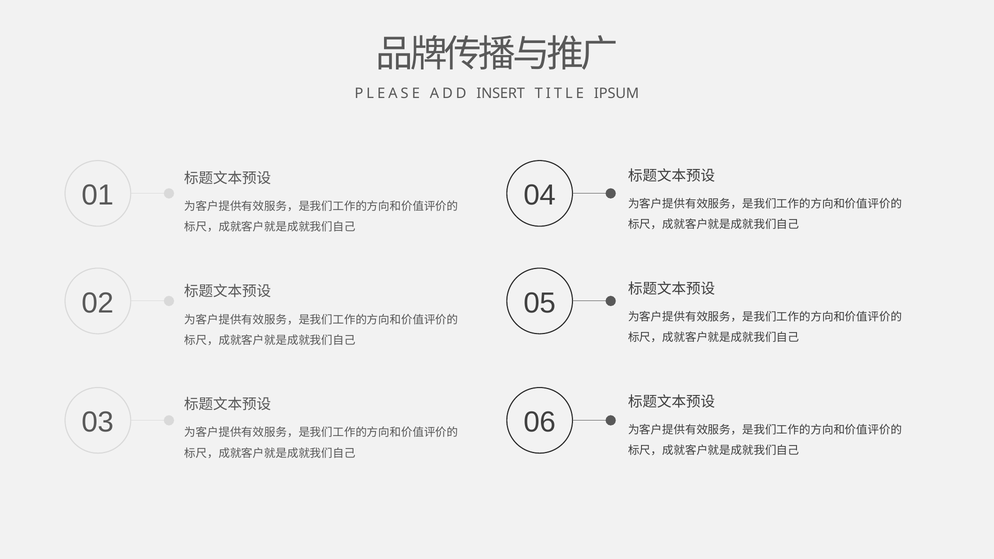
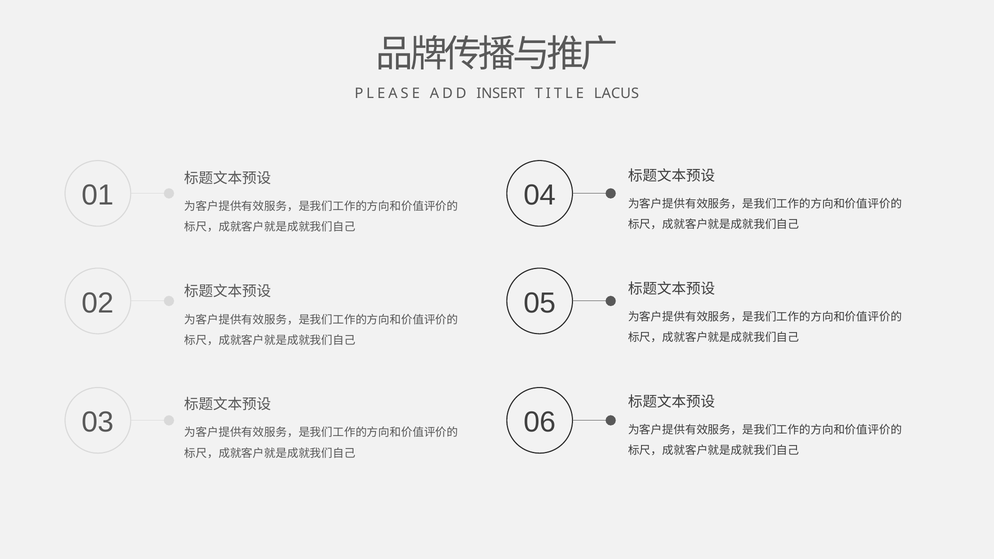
IPSUM: IPSUM -> LACUS (616, 93)
